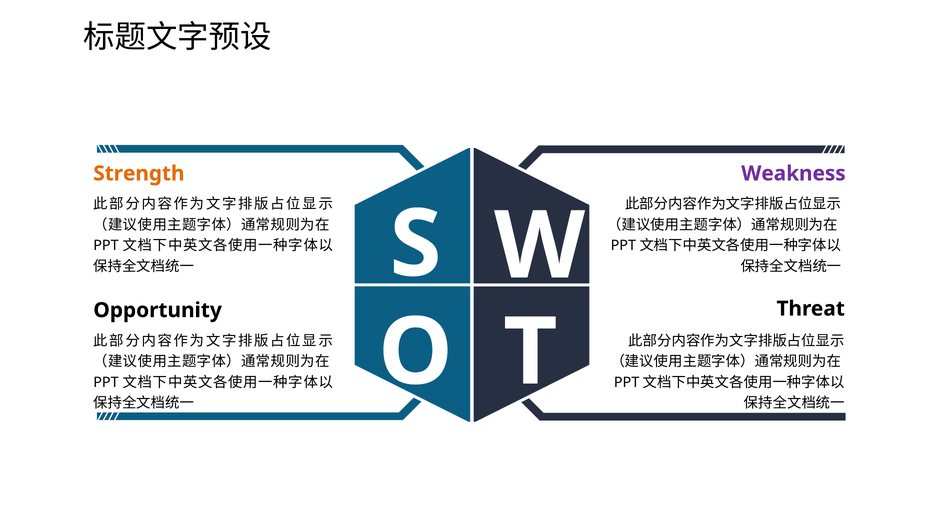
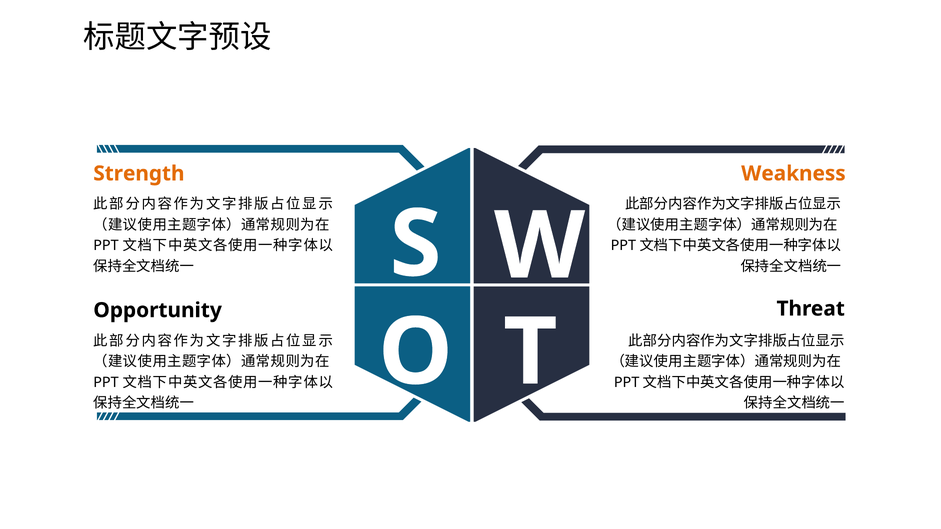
Weakness colour: purple -> orange (793, 174)
